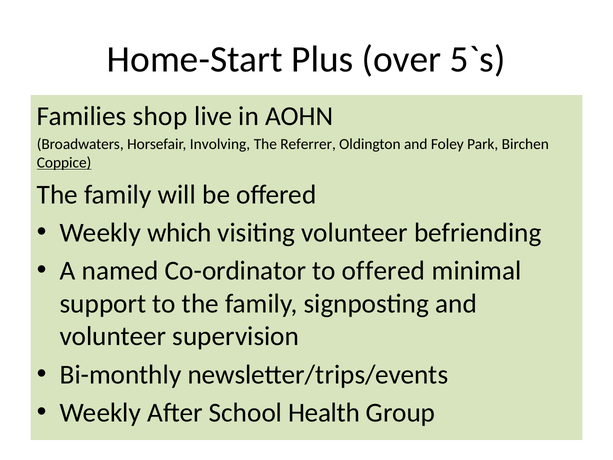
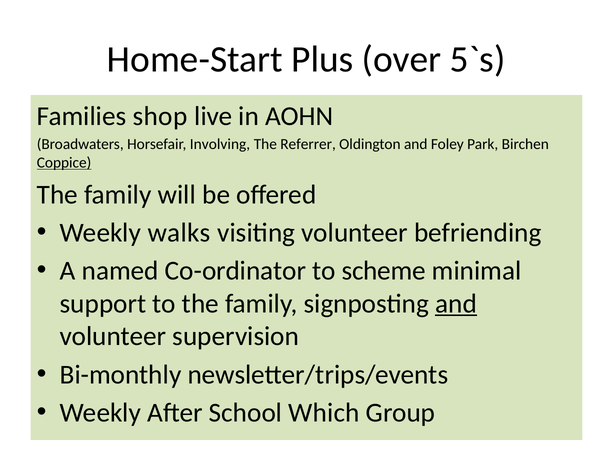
which: which -> walks (179, 233)
to offered: offered -> scheme (384, 271)
and underline: none -> present (456, 303)
Health: Health -> Which (324, 413)
